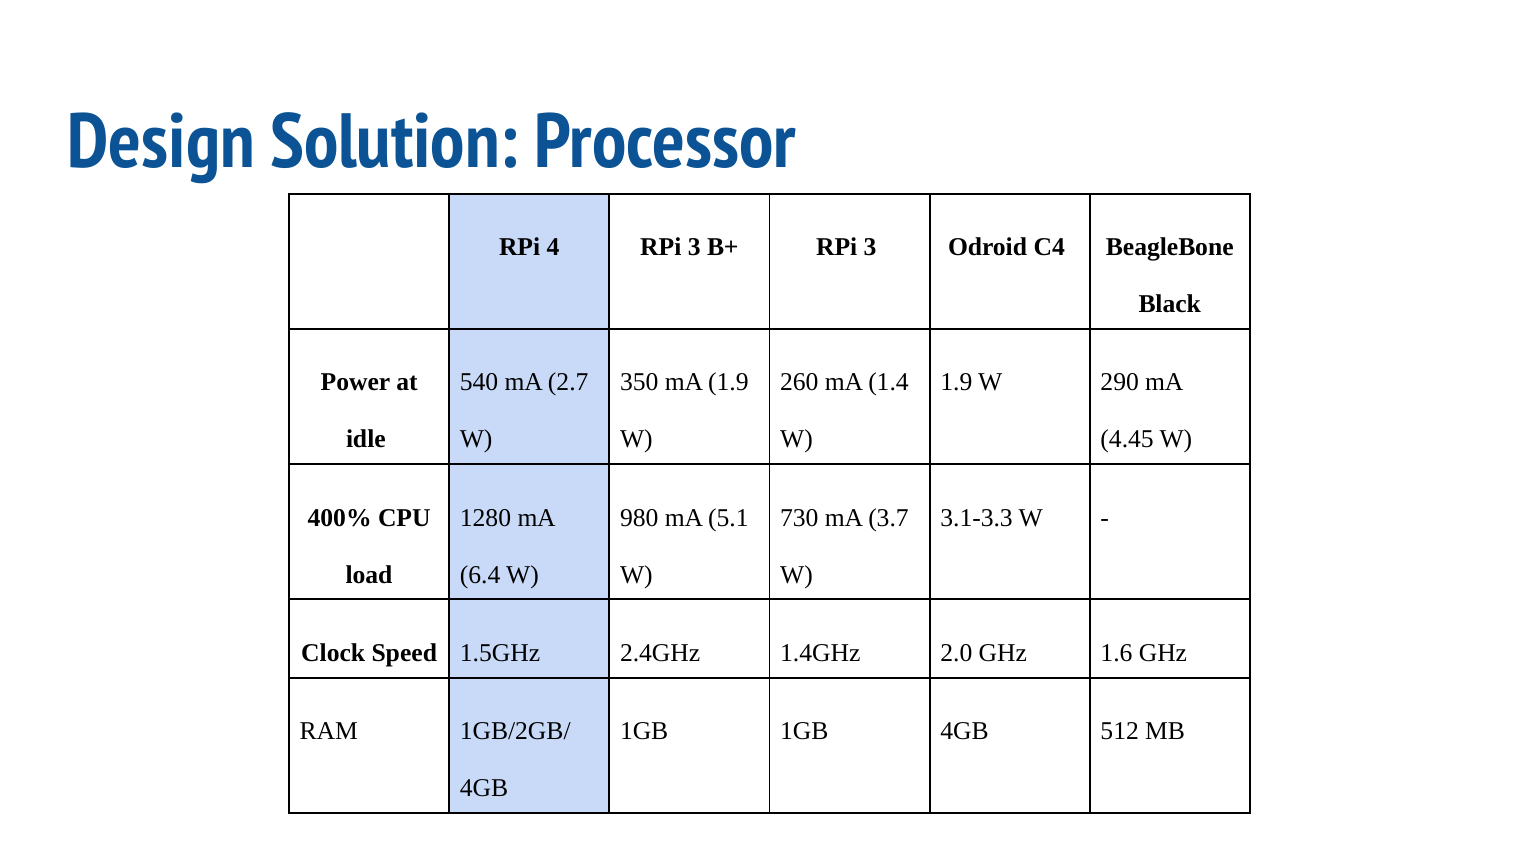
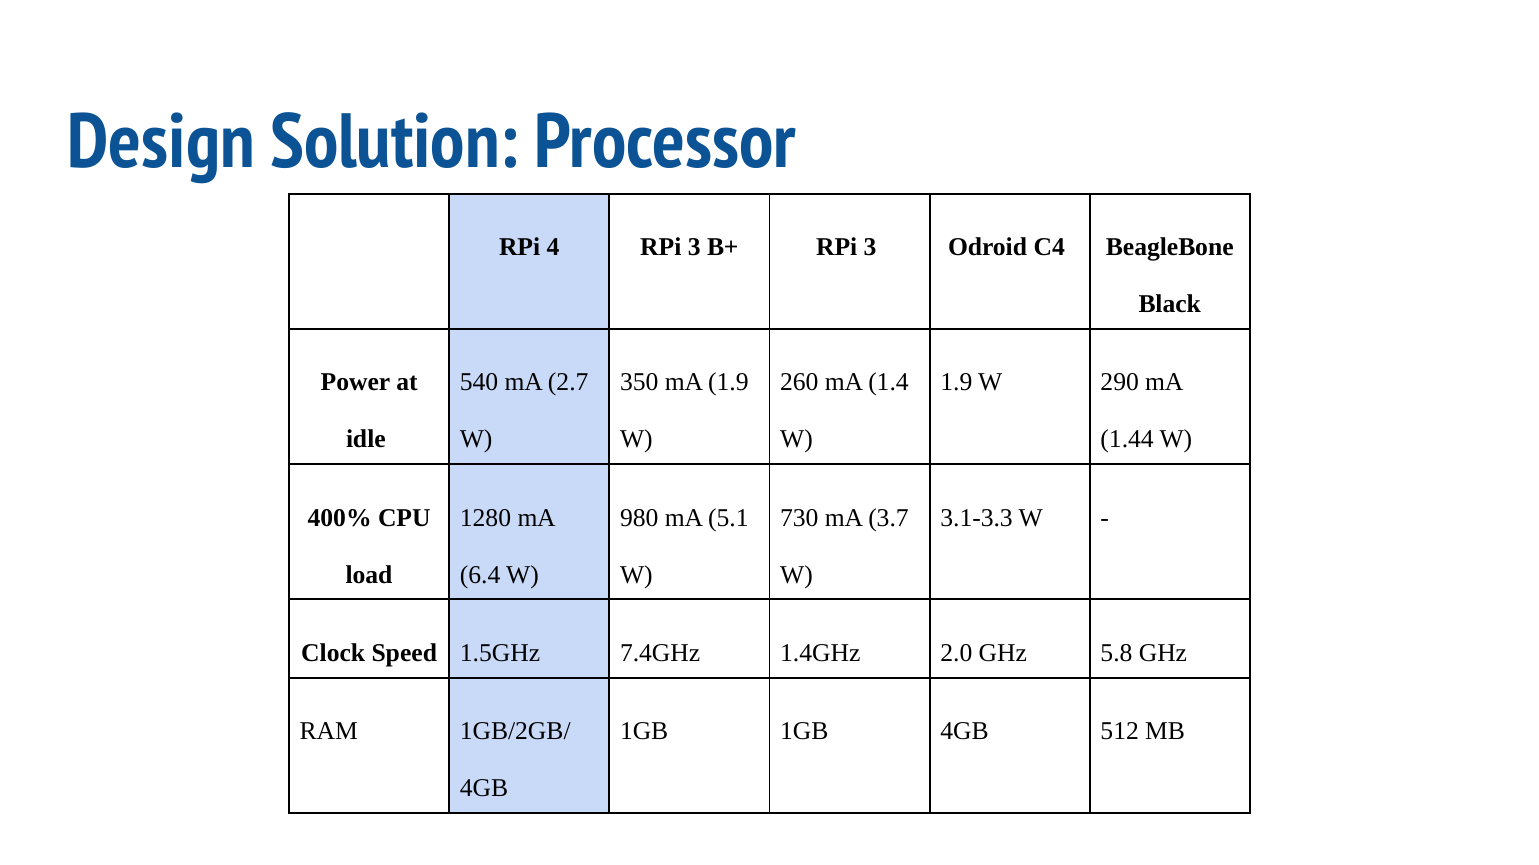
4.45: 4.45 -> 1.44 (1127, 440)
2.4GHz: 2.4GHz -> 7.4GHz (660, 653)
1.6: 1.6 -> 5.8 (1116, 653)
